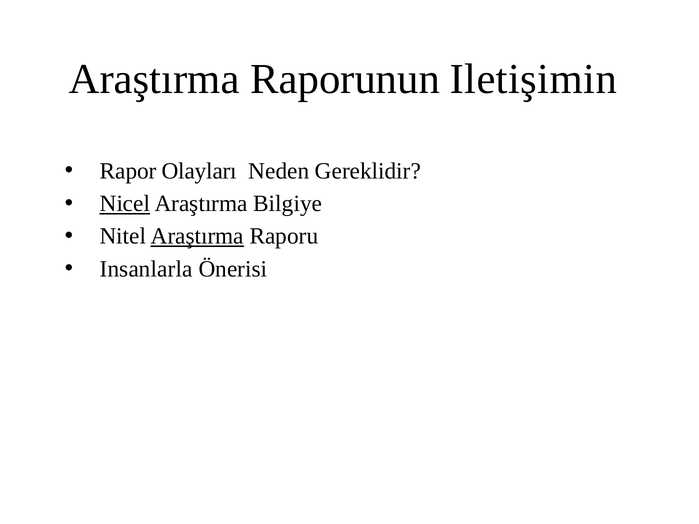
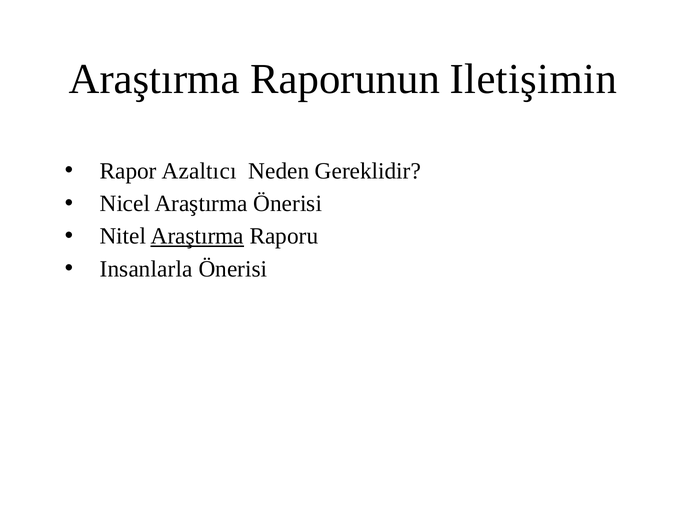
Olayları: Olayları -> Azaltıcı (199, 171)
Nicel underline: present -> none (125, 204)
Araştırma Bilgiye: Bilgiye -> Önerisi (288, 204)
